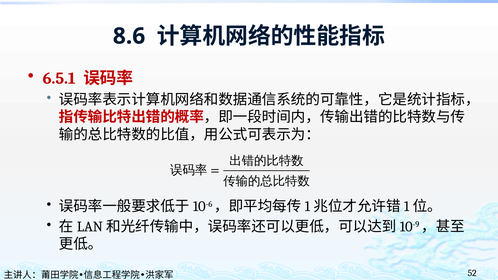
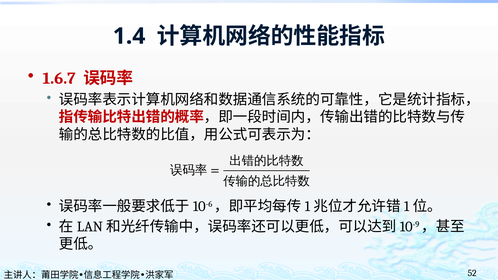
8.6: 8.6 -> 1.4 (129, 36)
6.5.1: 6.5.1 -> 1.6.7 (59, 78)
